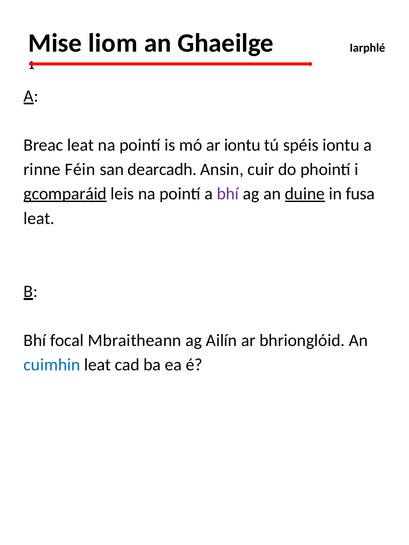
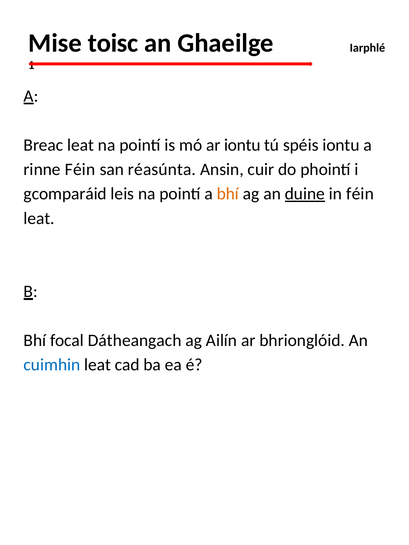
liom: liom -> toisc (113, 43)
dearcadh: dearcadh -> réasúnta (162, 170)
gcomparáid underline: present -> none (65, 194)
bhí colour: purple -> orange (228, 194)
in fusa: fusa -> féin (360, 194)
Mbraitheann: Mbraitheann -> Dátheangach (135, 341)
